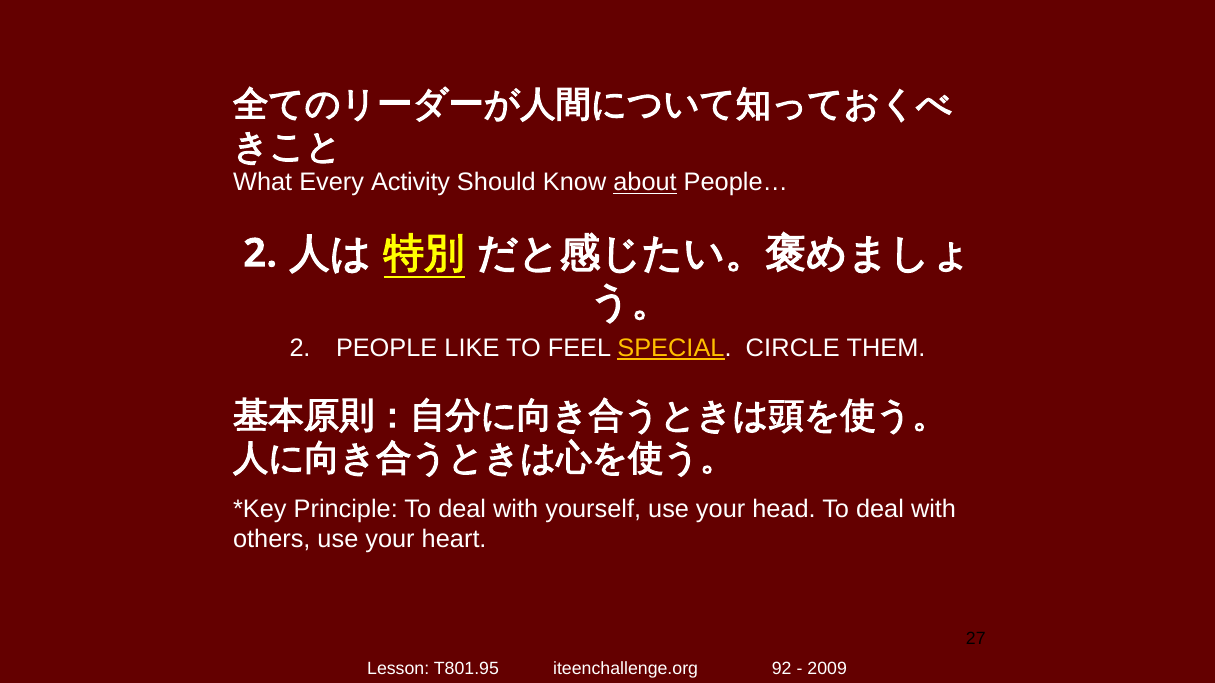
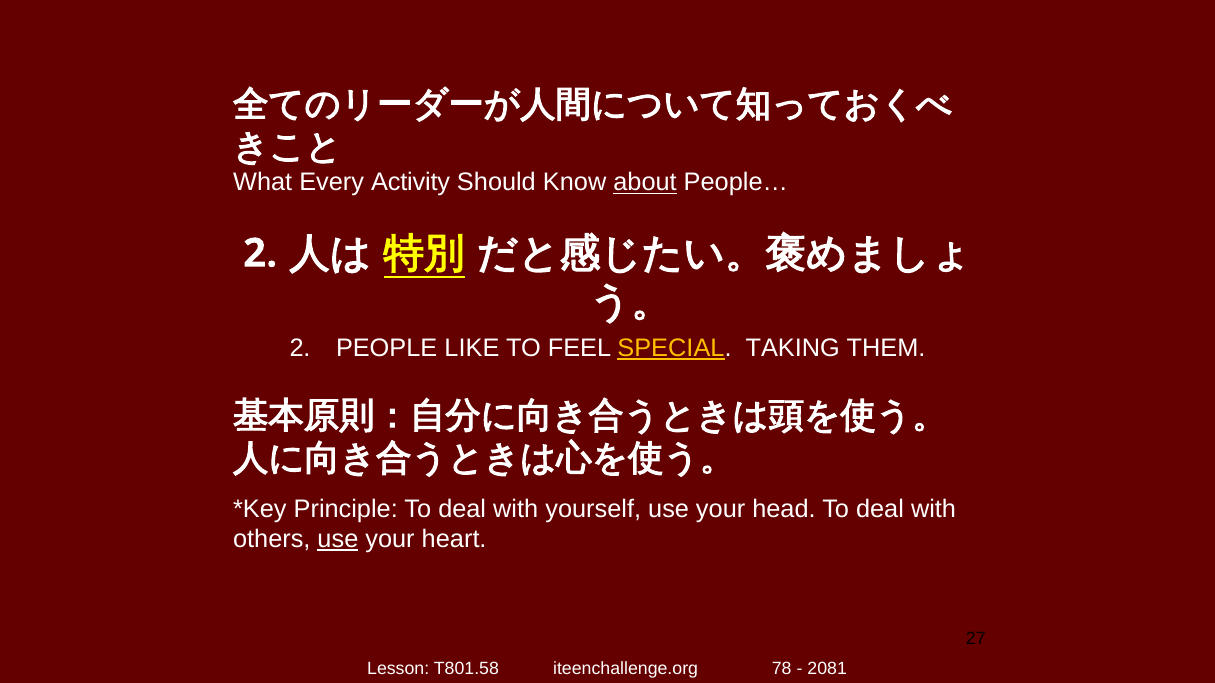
CIRCLE: CIRCLE -> TAKING (793, 348)
use underline: none -> present (338, 540)
T801.95: T801.95 -> T801.58 (466, 669)
92: 92 -> 78 (782, 669)
2009: 2009 -> 2081 (827, 669)
